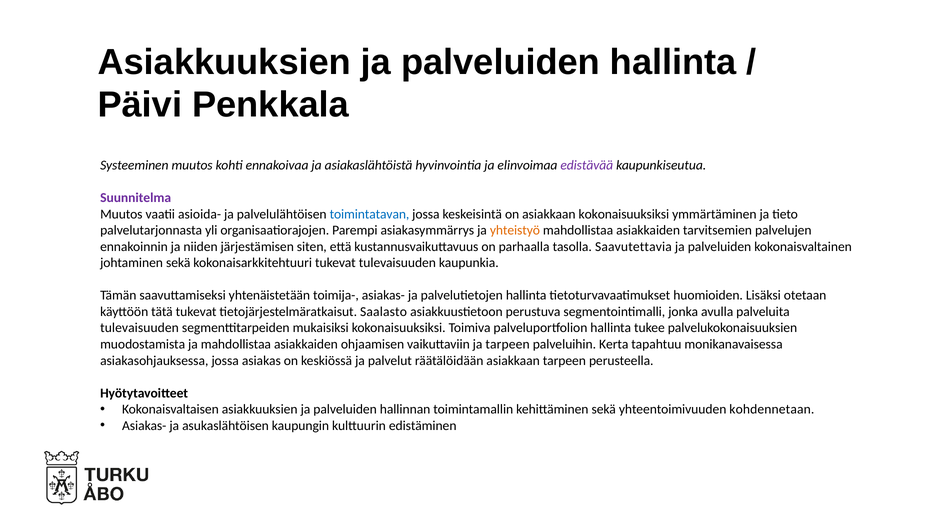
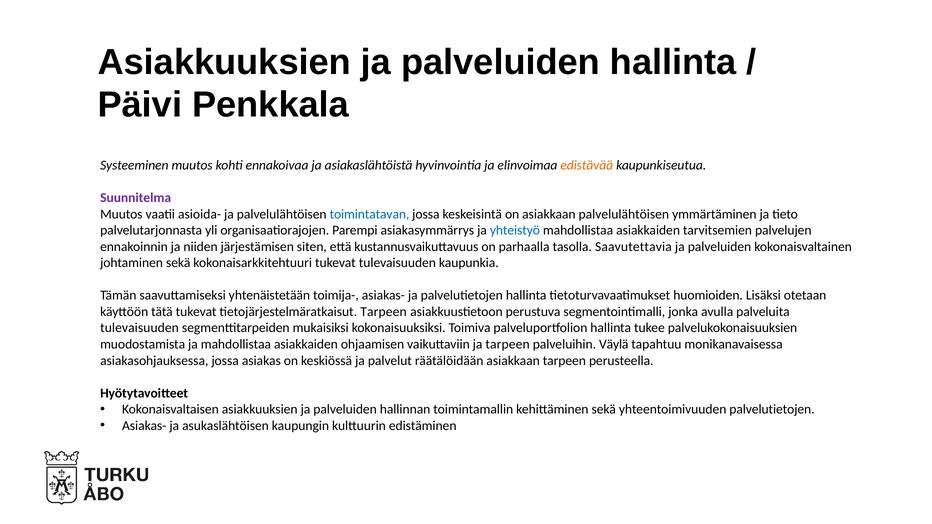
edistävää colour: purple -> orange (587, 165)
asiakkaan kokonaisuuksiksi: kokonaisuuksiksi -> palvelulähtöisen (624, 214)
yhteistyö colour: orange -> blue (515, 230)
tietojärjestelmäratkaisut Saalasto: Saalasto -> Tarpeen (384, 312)
Kerta: Kerta -> Väylä (614, 344)
yhteentoimivuuden kohdennetaan: kohdennetaan -> palvelutietojen (772, 410)
